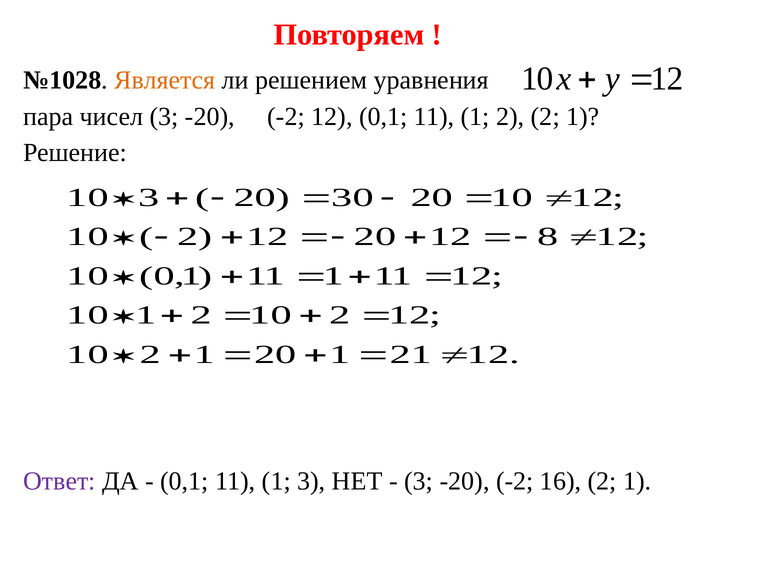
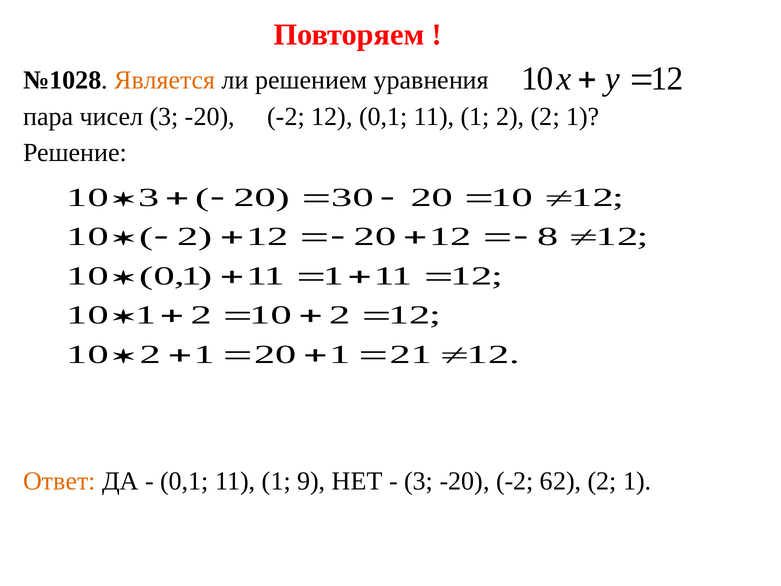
Ответ colour: purple -> orange (59, 481)
1 3: 3 -> 9 (311, 481)
16: 16 -> 62 (561, 481)
